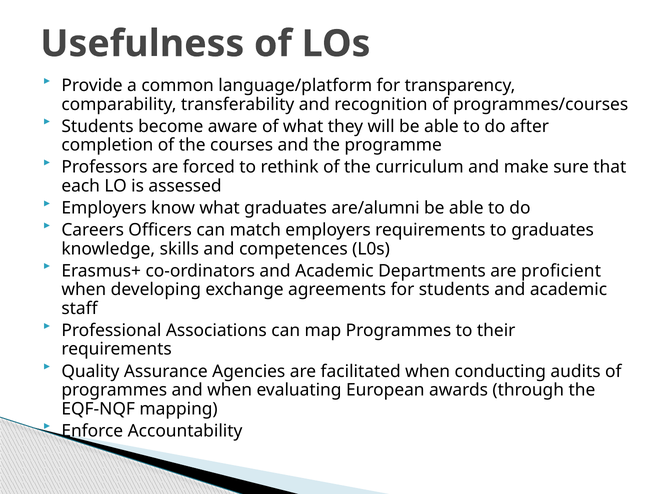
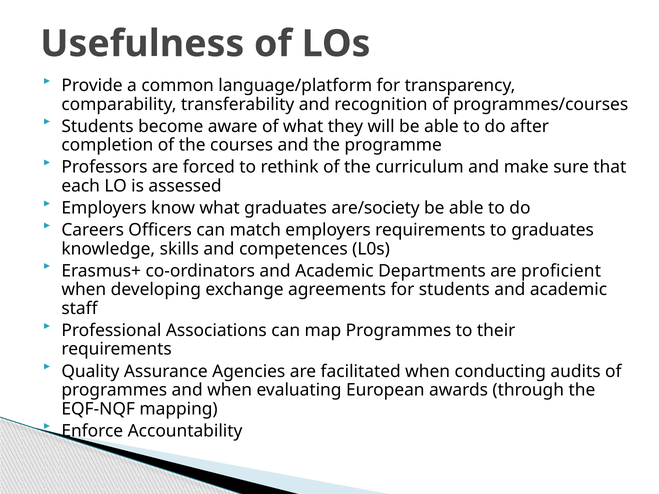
are/alumni: are/alumni -> are/society (376, 208)
